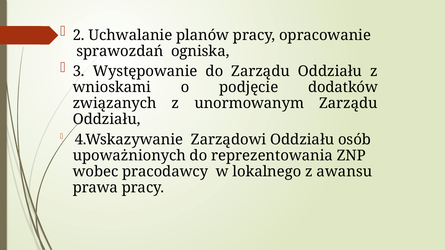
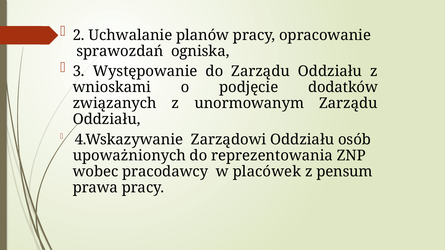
lokalnego: lokalnego -> placówek (267, 172)
awansu: awansu -> pensum (345, 172)
